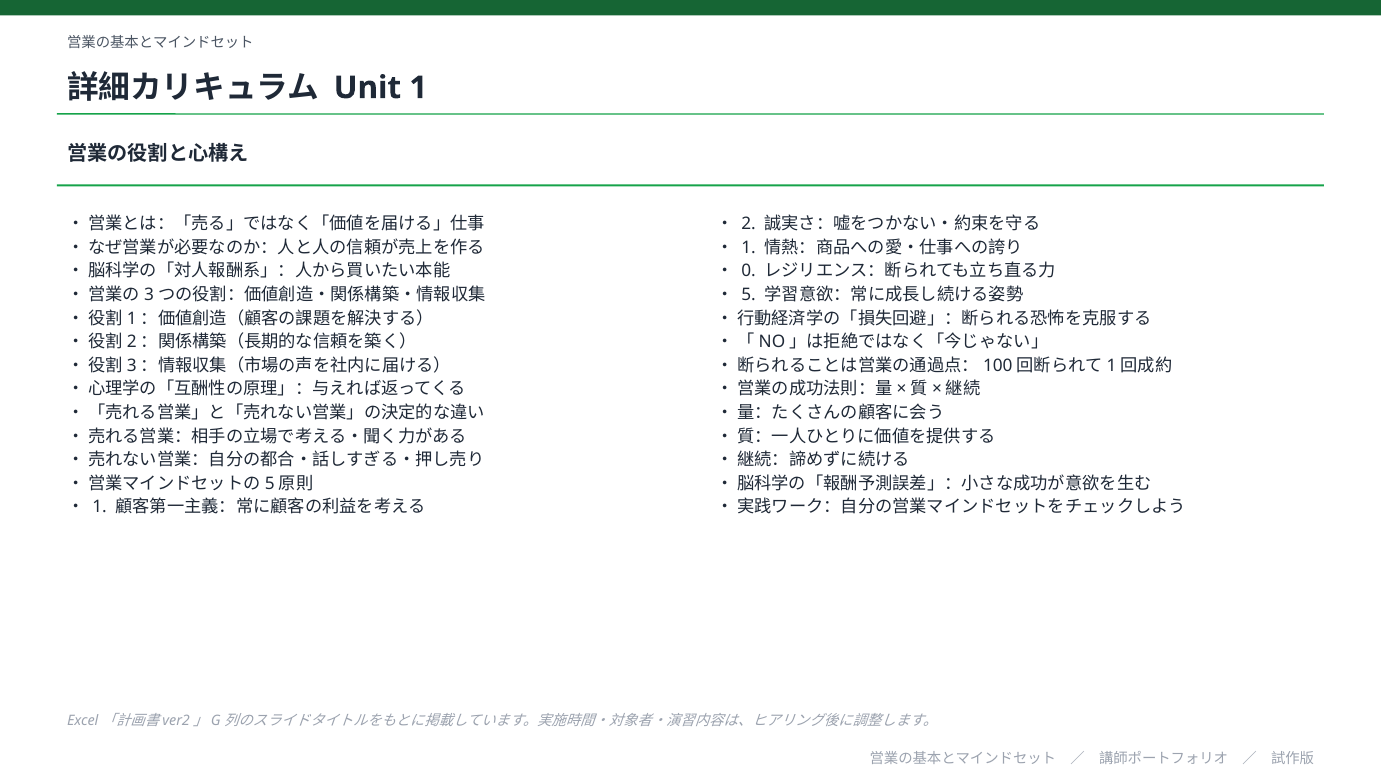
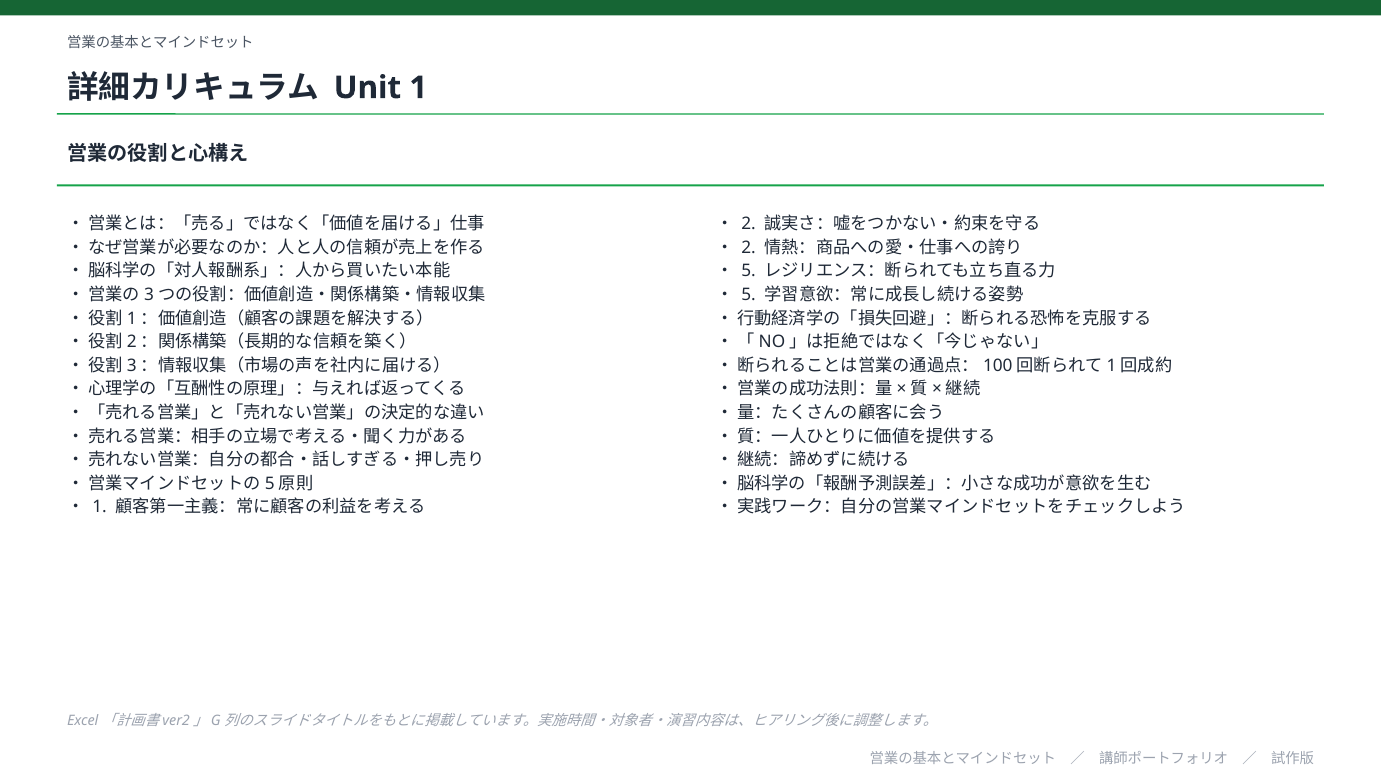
1: 1 -> 2 (749, 247)
0: 0 -> 5 (749, 271)
